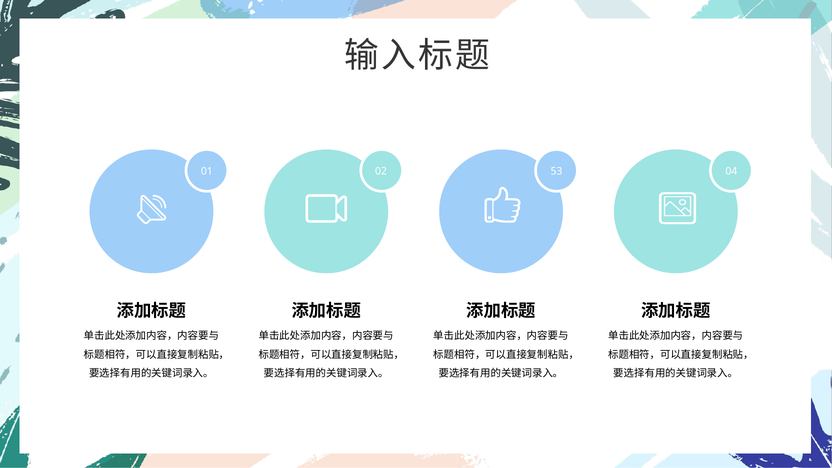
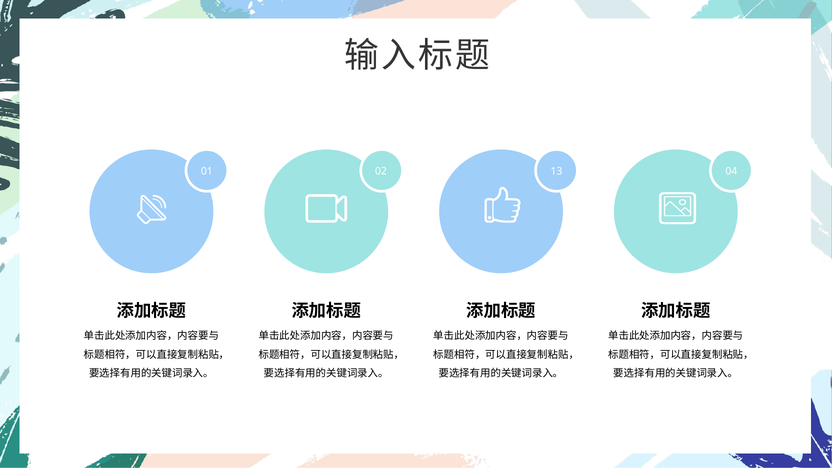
53: 53 -> 13 (557, 171)
